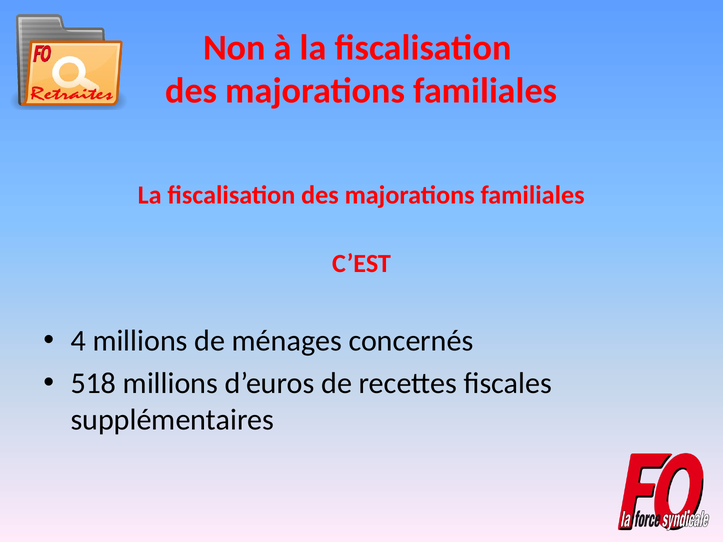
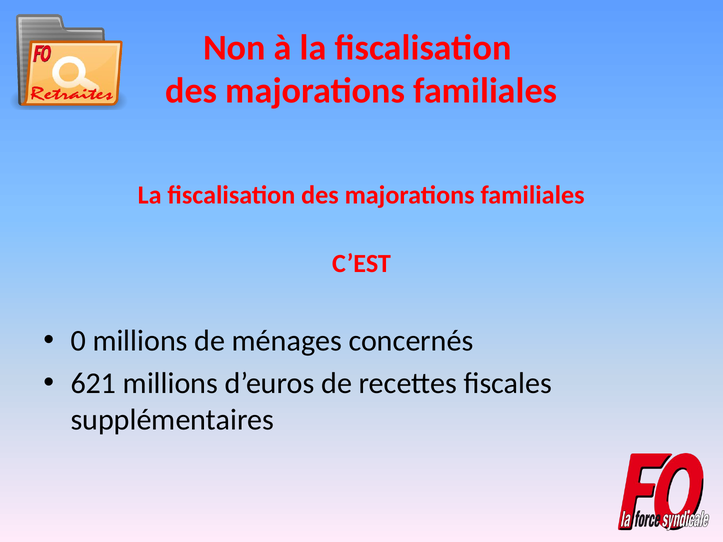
4: 4 -> 0 (78, 341)
518: 518 -> 621 (93, 384)
